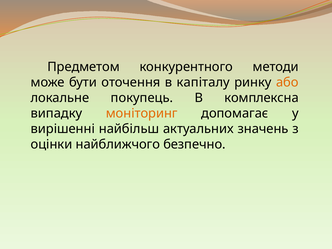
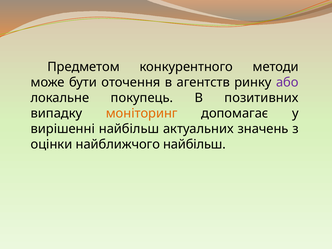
капіталу: капіталу -> агентств (203, 82)
або colour: orange -> purple (287, 82)
комплексна: комплексна -> позитивних (261, 98)
найближчого безпечно: безпечно -> найбільш (194, 144)
